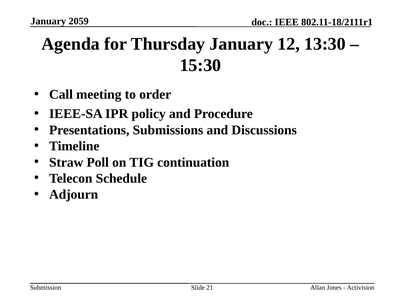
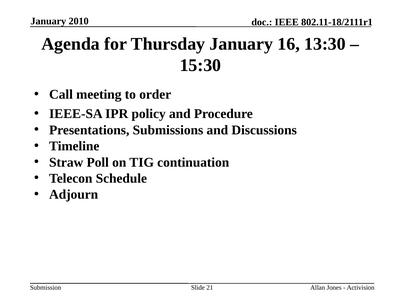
2059: 2059 -> 2010 (79, 21)
12: 12 -> 16 (289, 44)
